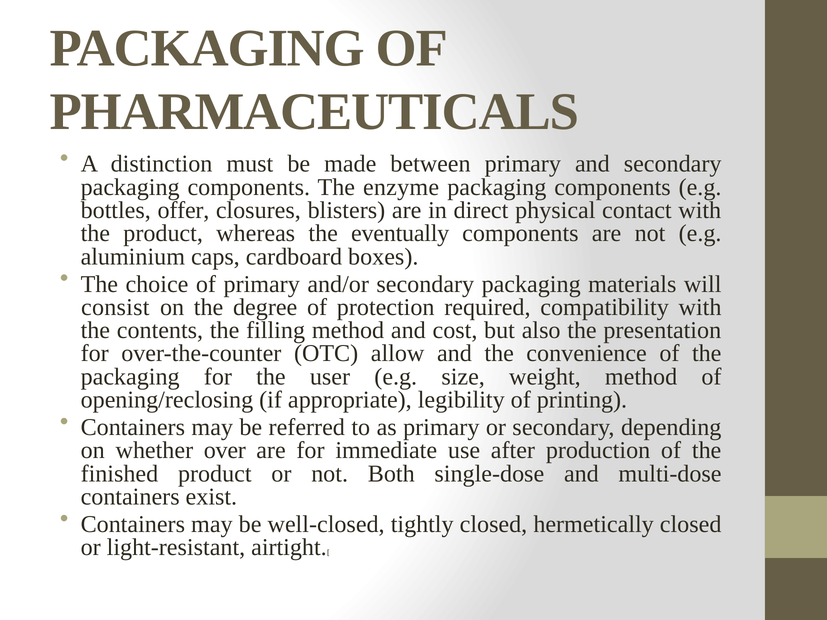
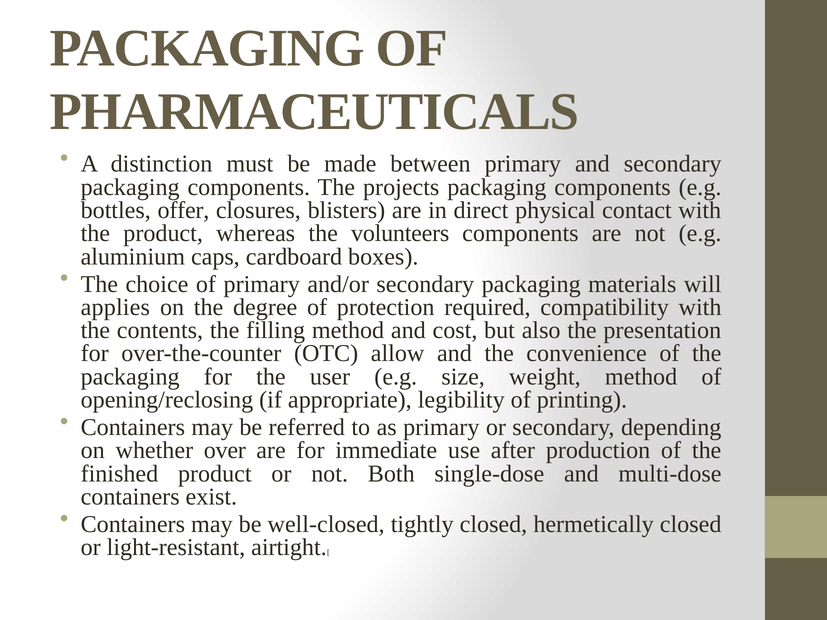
enzyme: enzyme -> projects (401, 187)
eventually: eventually -> volunteers (400, 233)
consist: consist -> applies (115, 307)
